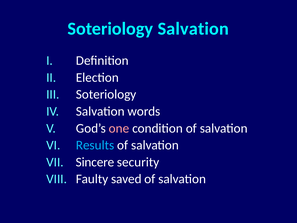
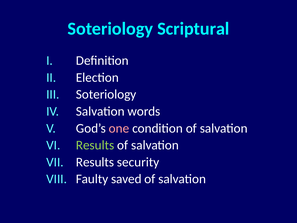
Soteriology Salvation: Salvation -> Scriptural (193, 29)
Results colour: light blue -> light green (95, 145)
Sincere: Sincere -> Results (95, 162)
